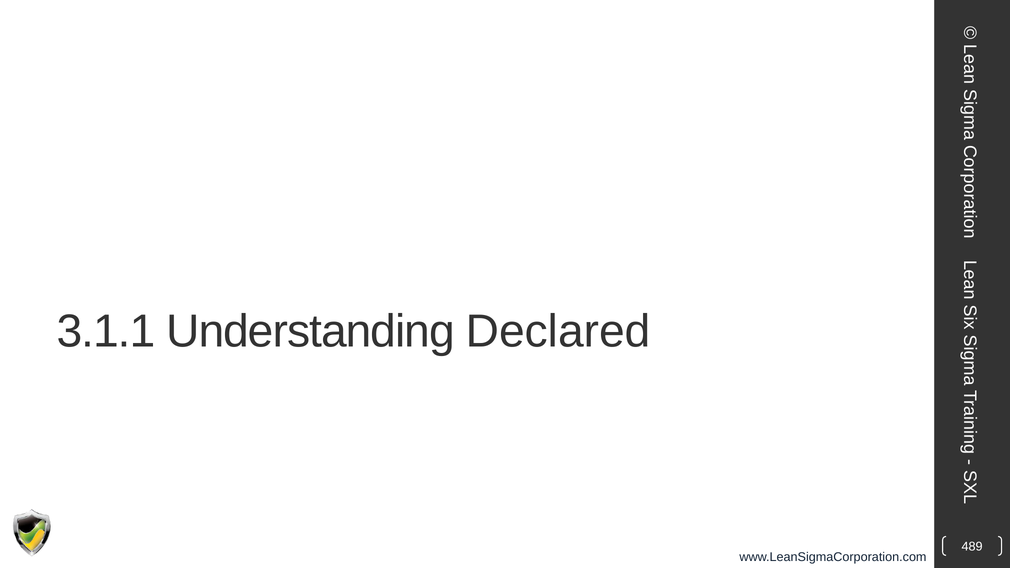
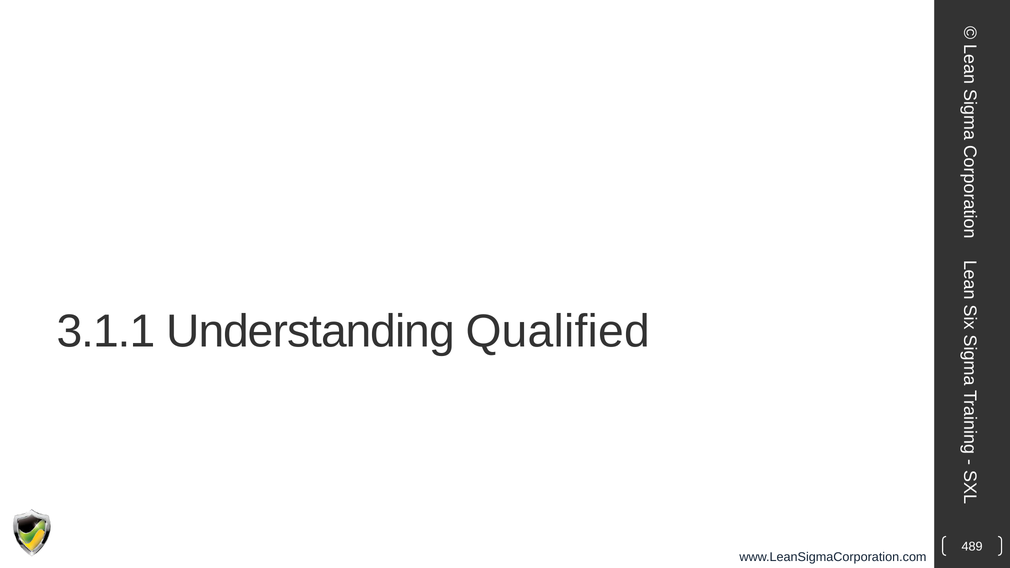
Declared: Declared -> Qualified (558, 332)
